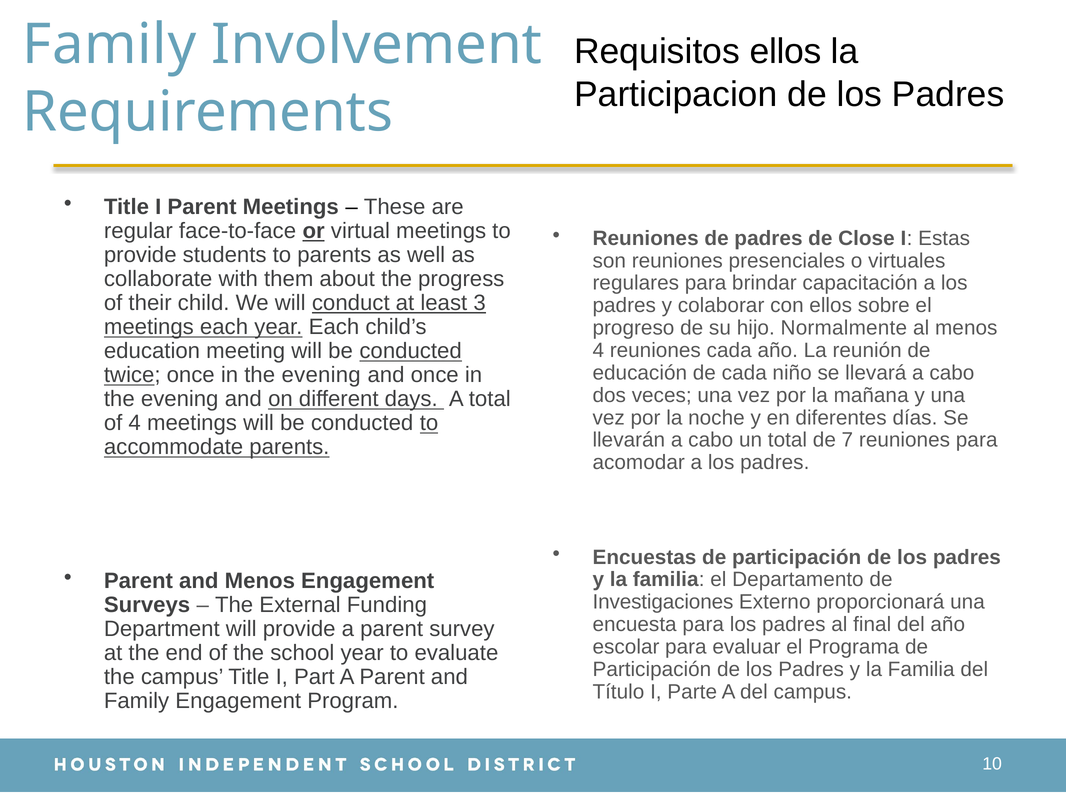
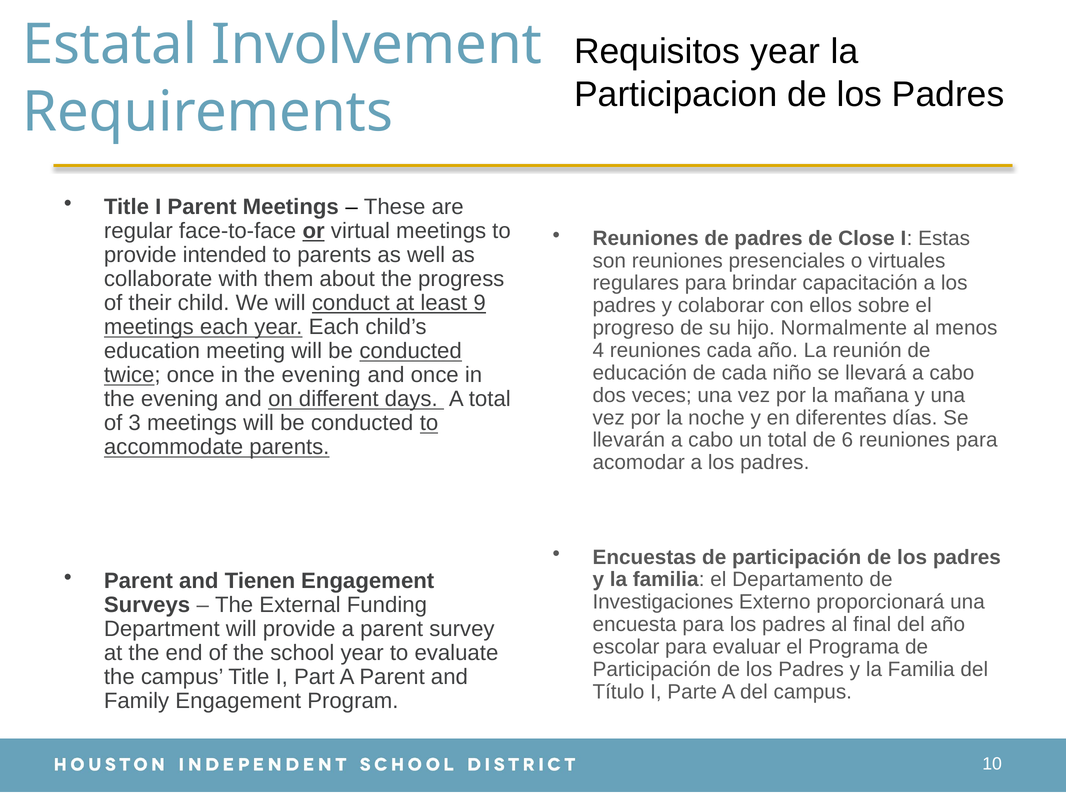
Family: Family -> Estatal (110, 45)
Requisitos ellos: ellos -> year (785, 52)
students: students -> intended (225, 255)
3: 3 -> 9 (480, 303)
of 4: 4 -> 3 (135, 423)
7: 7 -> 6 (847, 440)
and Menos: Menos -> Tienen (260, 581)
